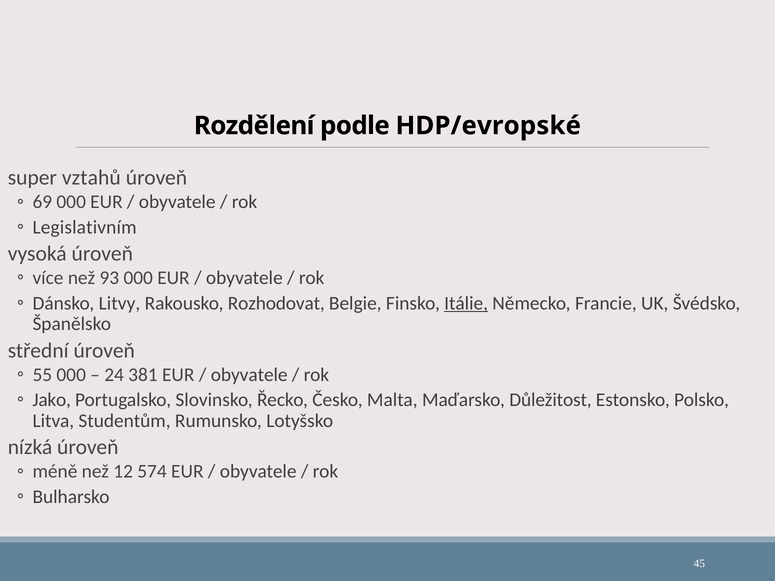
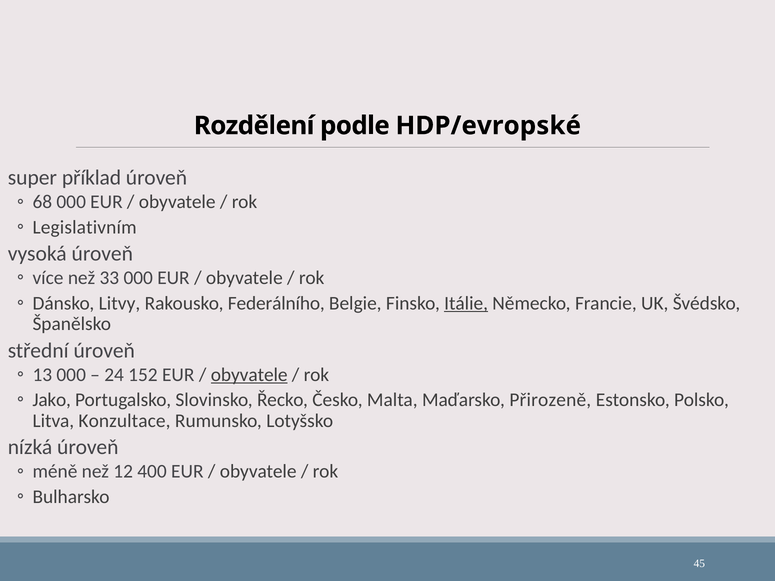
vztahů: vztahů -> příklad (91, 178)
69: 69 -> 68 (42, 202)
93: 93 -> 33 (109, 278)
Rozhodovat: Rozhodovat -> Federálního (276, 303)
55: 55 -> 13 (42, 375)
381: 381 -> 152 (143, 375)
obyvatele underline: none -> present (249, 375)
Důležitost: Důležitost -> Přirozeně (550, 400)
Studentům: Studentům -> Konzultace (124, 421)
574: 574 -> 400 (152, 472)
